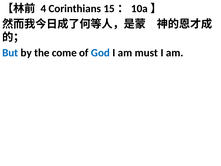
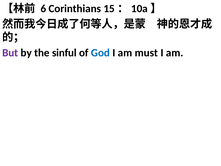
4: 4 -> 6 (43, 9)
But colour: blue -> purple (10, 53)
come: come -> sinful (64, 53)
